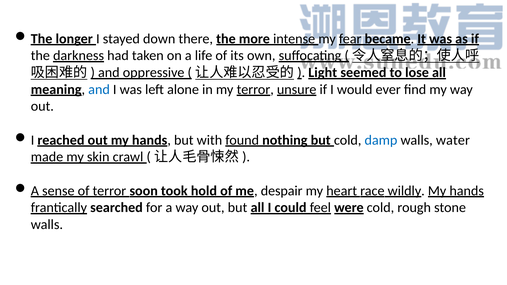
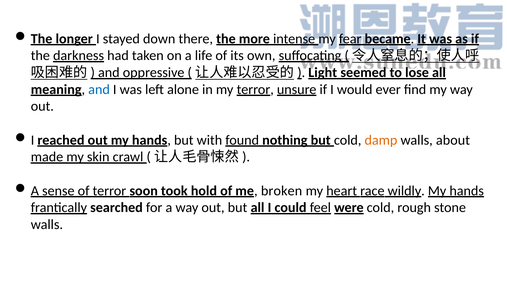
damp colour: blue -> orange (381, 140)
water: water -> about (453, 140)
despair: despair -> broken (282, 191)
